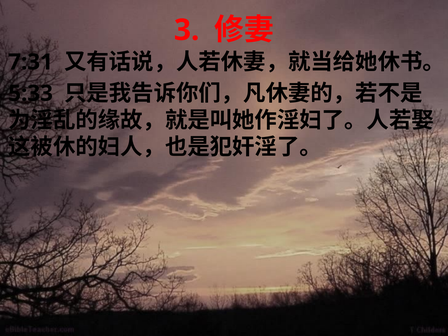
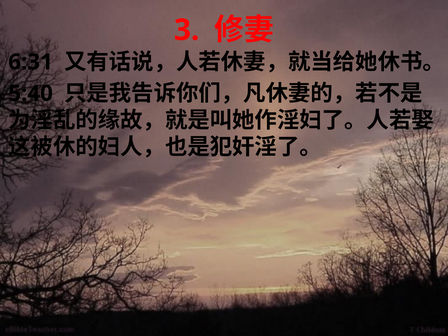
7:31: 7:31 -> 6:31 (31, 62)
5:33: 5:33 -> 5:40 (31, 93)
